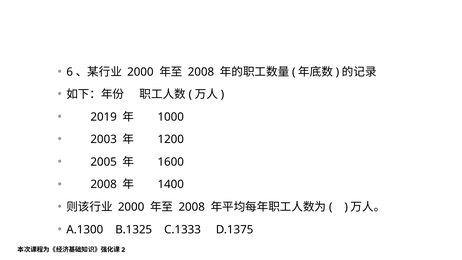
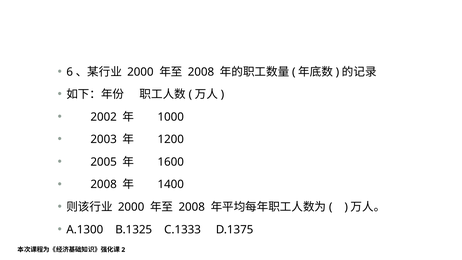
2019: 2019 -> 2002 (104, 117)
